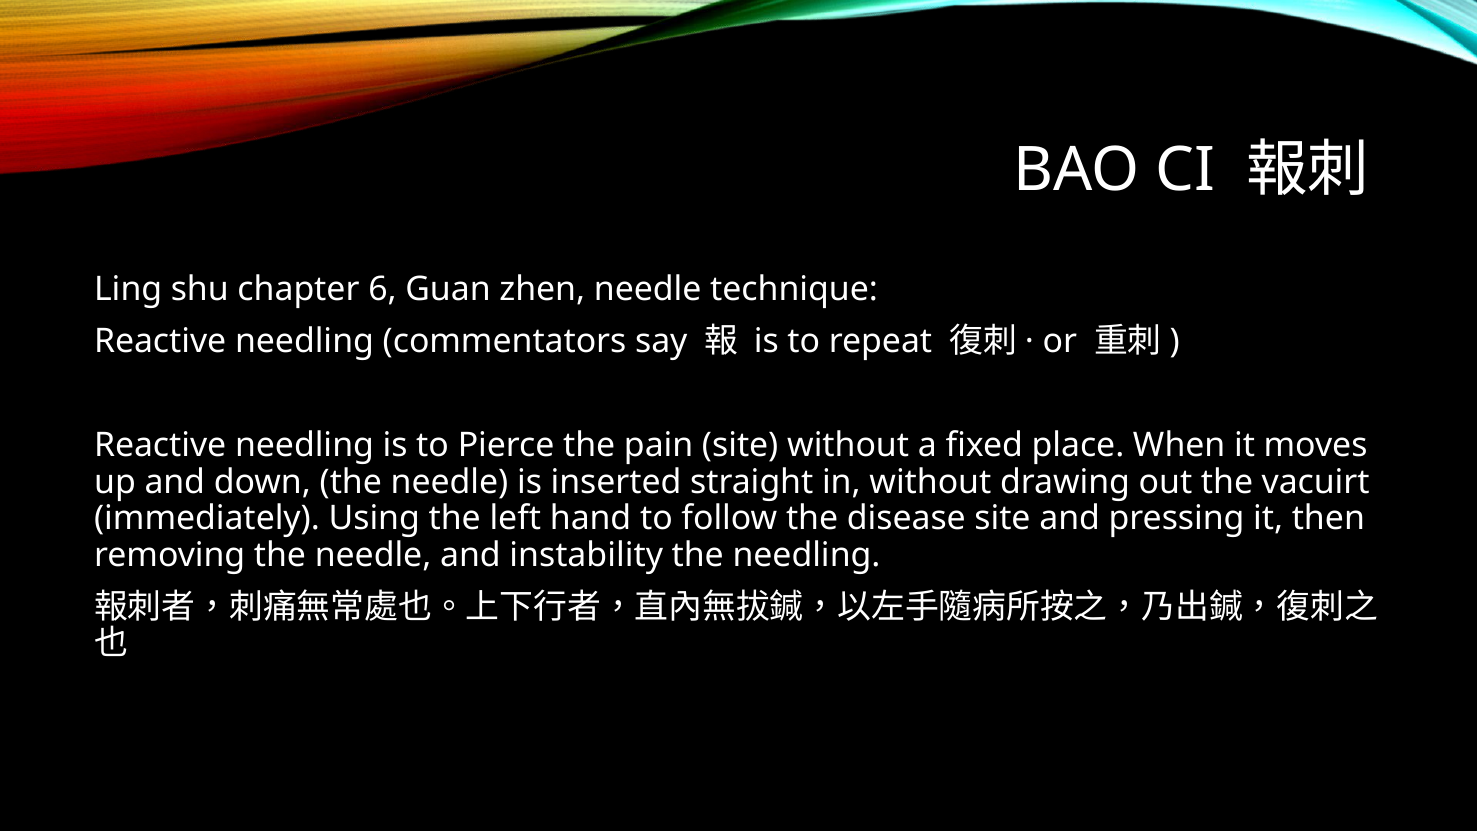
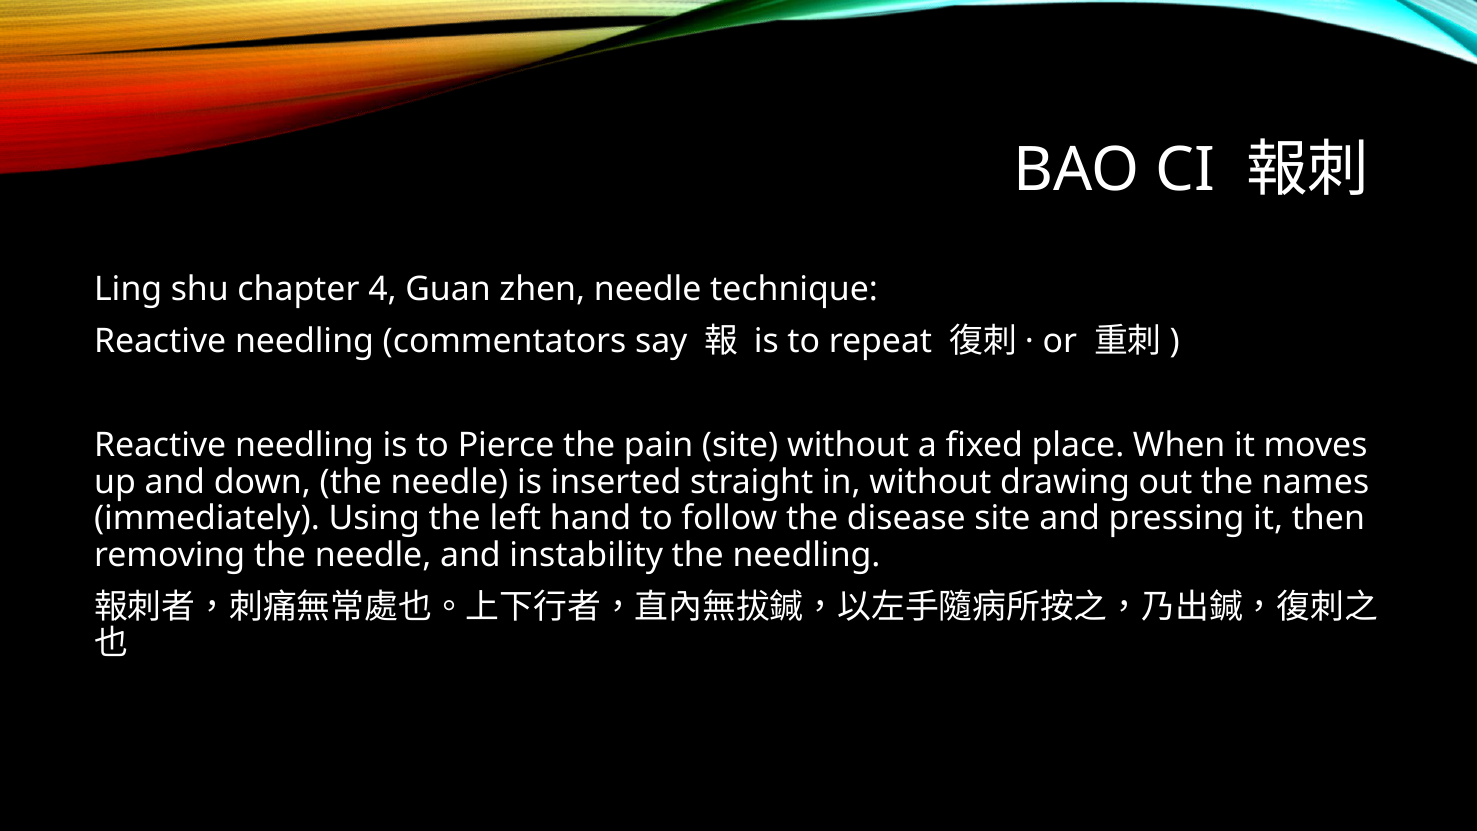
6: 6 -> 4 (383, 289)
vacuirt: vacuirt -> names (1315, 482)
